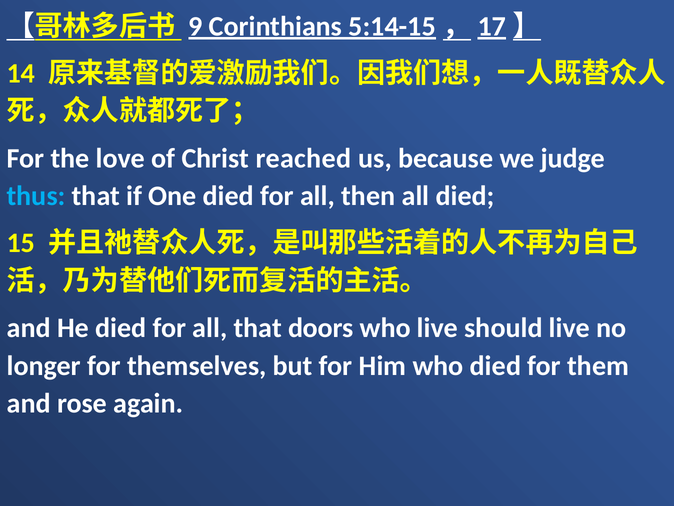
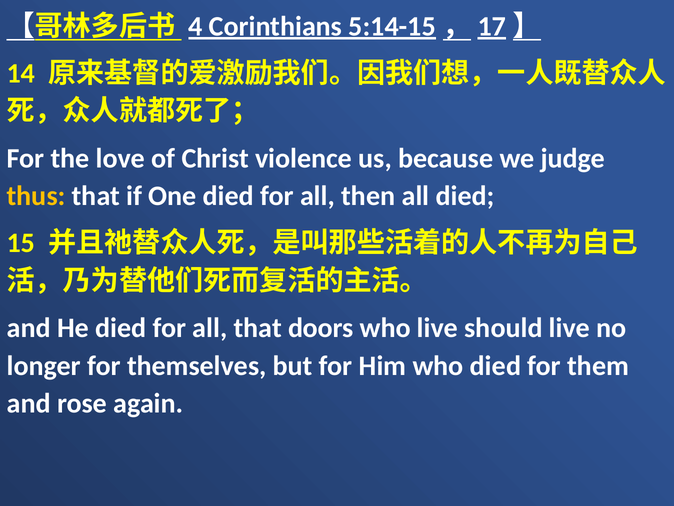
9: 9 -> 4 (195, 26)
reached: reached -> violence (304, 158)
thus colour: light blue -> yellow (36, 196)
